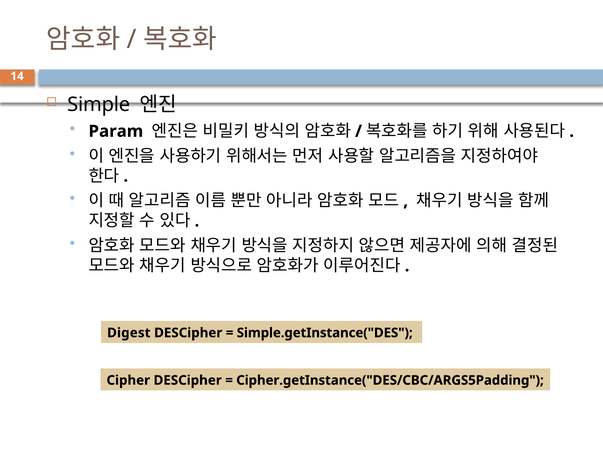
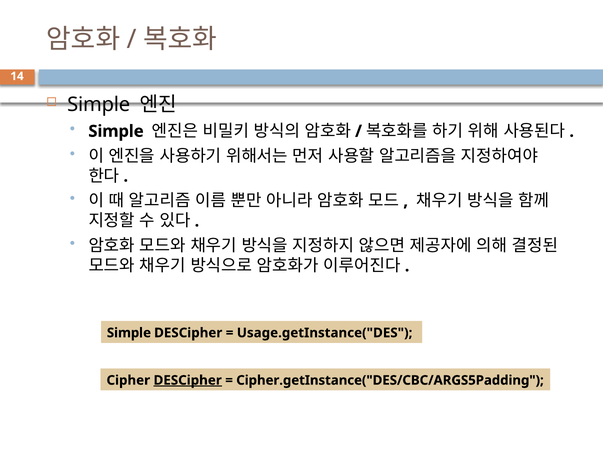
Param: Param -> Simple (116, 131)
Digest: Digest -> Simple (129, 333)
Simple.getInstance("DES: Simple.getInstance("DES -> Usage.getInstance("DES (325, 333)
DESCipher underline: none -> present (188, 381)
